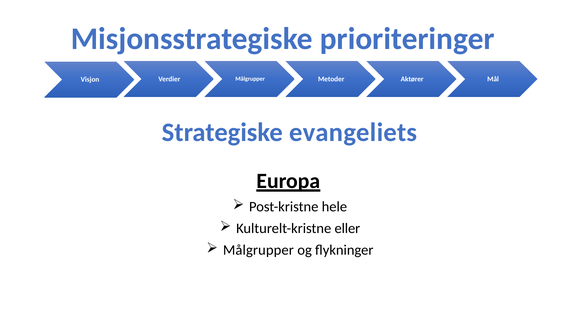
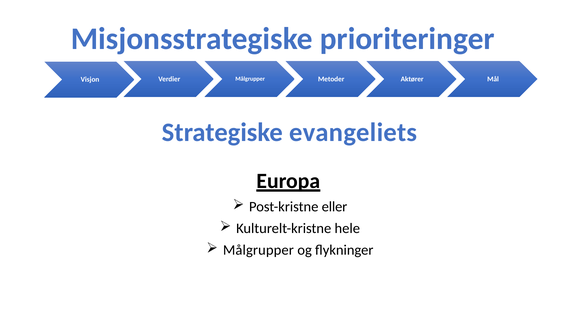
hele: hele -> eller (334, 207)
eller: eller -> hele (347, 229)
